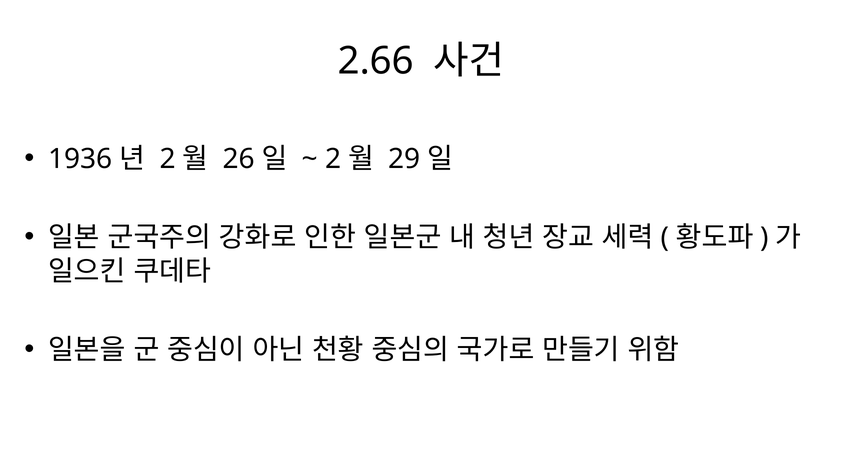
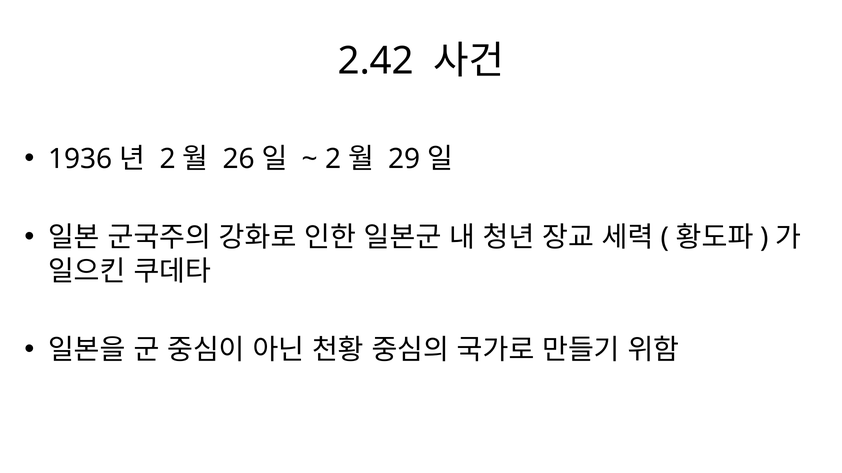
2.66: 2.66 -> 2.42 (376, 61)
